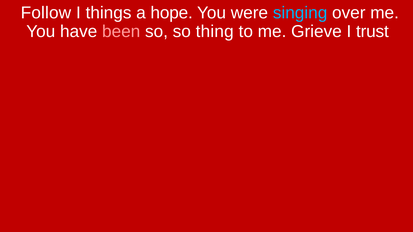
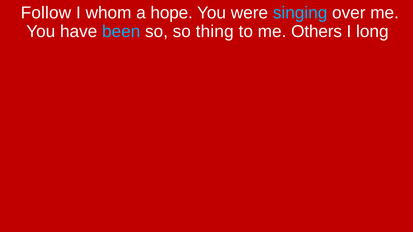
things: things -> whom (109, 13)
been colour: pink -> light blue (121, 31)
Grieve: Grieve -> Others (317, 31)
trust: trust -> long (372, 31)
